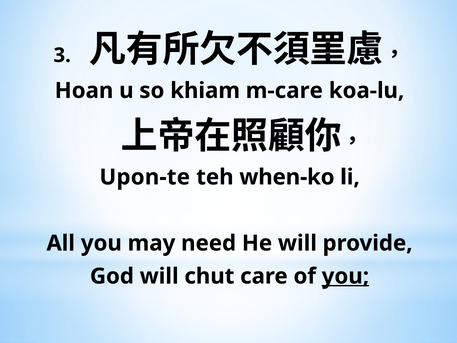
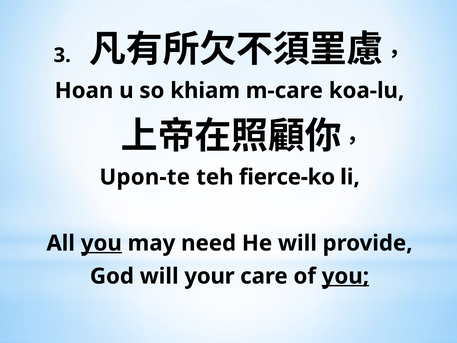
when-ko: when-ko -> fierce-ko (287, 177)
you underline: none -> present (101, 243)
chut: chut -> your (209, 276)
